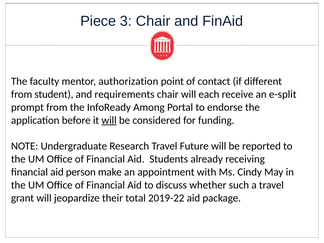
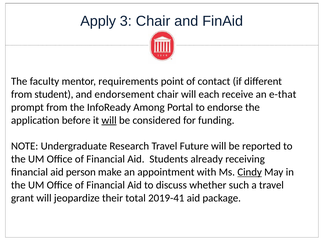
Piece: Piece -> Apply (98, 21)
authorization: authorization -> requirements (128, 81)
requirements: requirements -> endorsement (124, 94)
e-split: e-split -> e-that (283, 94)
Cindy underline: none -> present (250, 172)
2019-22: 2019-22 -> 2019-41 (166, 198)
